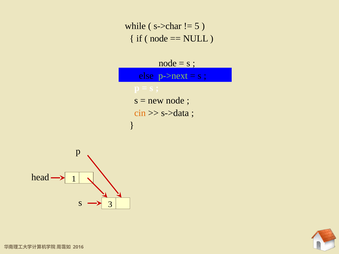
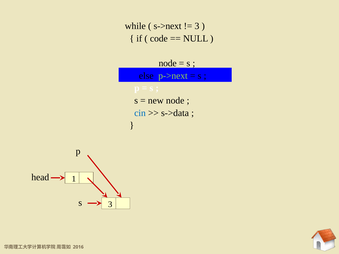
s->char: s->char -> s->next (168, 26)
5: 5 -> 3 (197, 26)
node: node -> code (159, 38)
cin colour: orange -> blue (140, 113)
